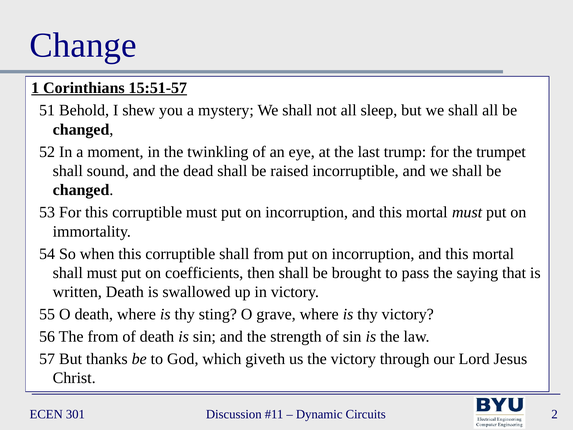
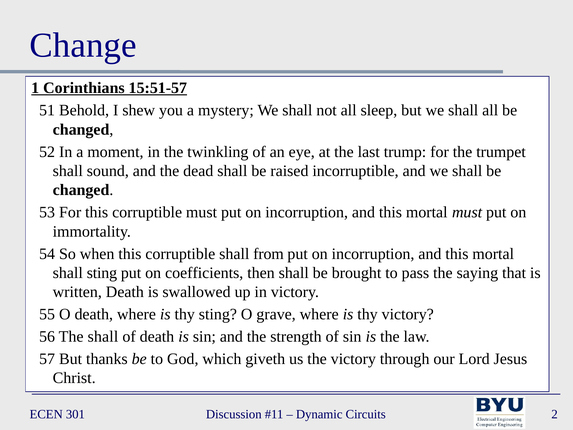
shall must: must -> sting (102, 273)
The from: from -> shall (103, 336)
